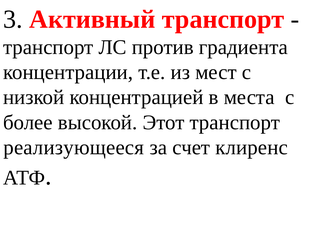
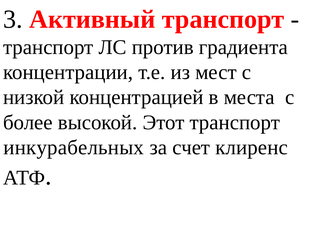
реализующееся: реализующееся -> инкурабельных (74, 147)
